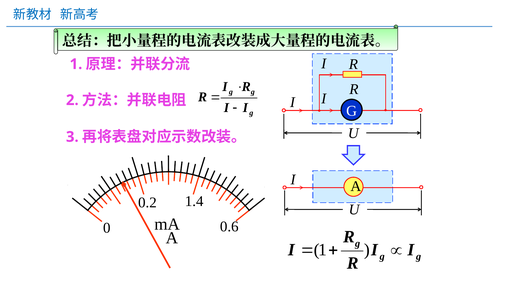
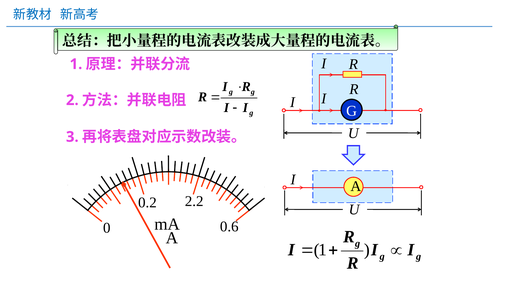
1.4: 1.4 -> 2.2 (194, 201)
